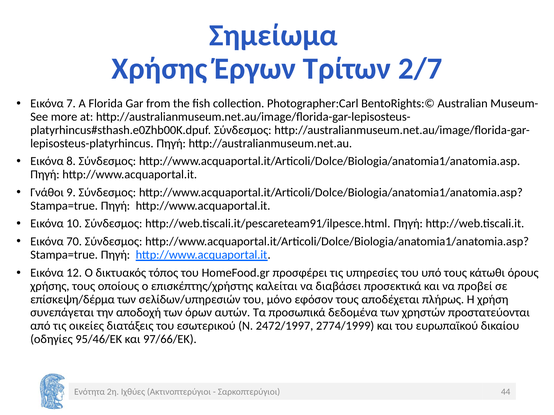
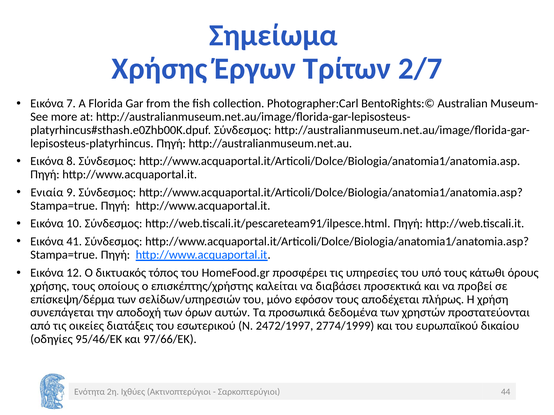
Γνάθοι: Γνάθοι -> Ενιαία (47, 193)
70: 70 -> 41 (74, 242)
